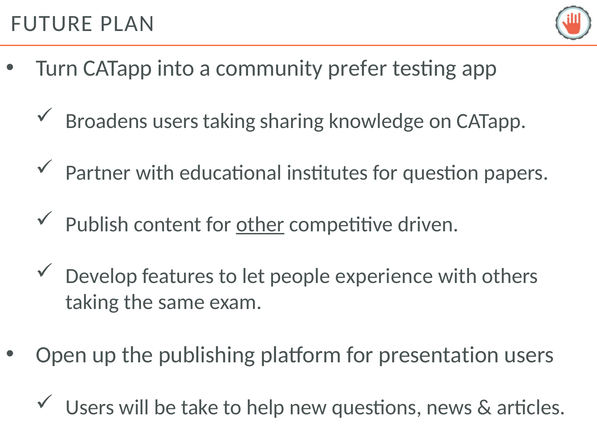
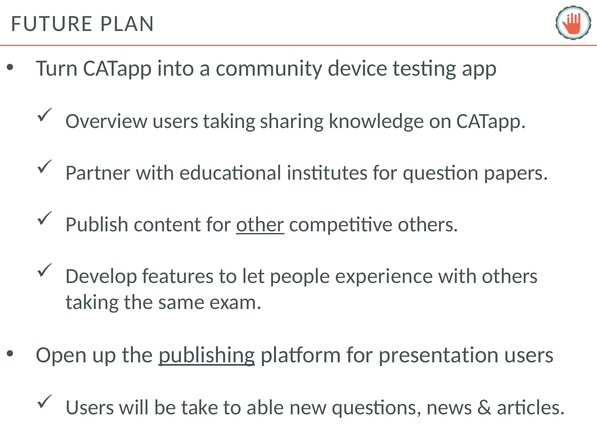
prefer: prefer -> device (358, 68)
Broadens: Broadens -> Overview (107, 121)
competitive driven: driven -> others (428, 224)
publishing underline: none -> present (207, 355)
help: help -> able (265, 407)
